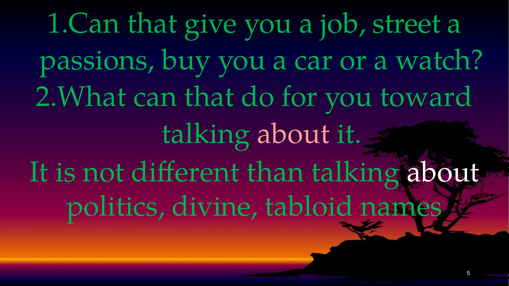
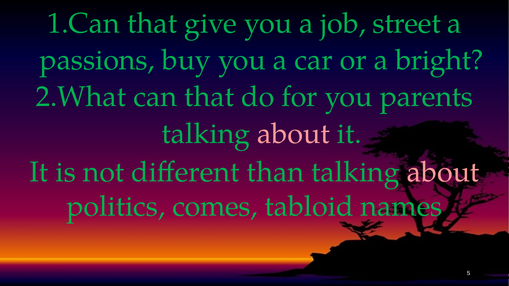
watch: watch -> bright (440, 60)
toward: toward -> parents (426, 97)
about colour: white -> pink (443, 172)
divine: divine -> comes (215, 207)
